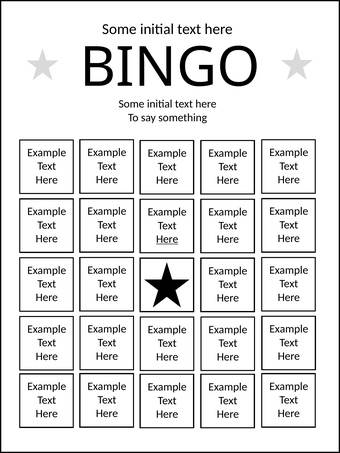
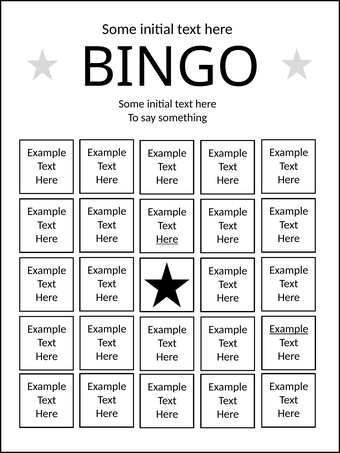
Example underline: none -> present (289, 329)
